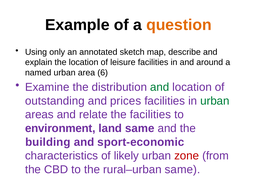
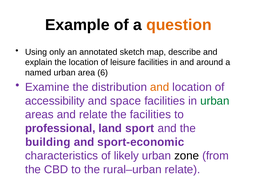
and colour: green -> orange (160, 87)
outstanding: outstanding -> accessibility (55, 101)
prices: prices -> space (126, 101)
environment: environment -> professional (60, 128)
land same: same -> sport (140, 128)
zone colour: red -> black (187, 156)
rural–urban same: same -> relate (183, 169)
